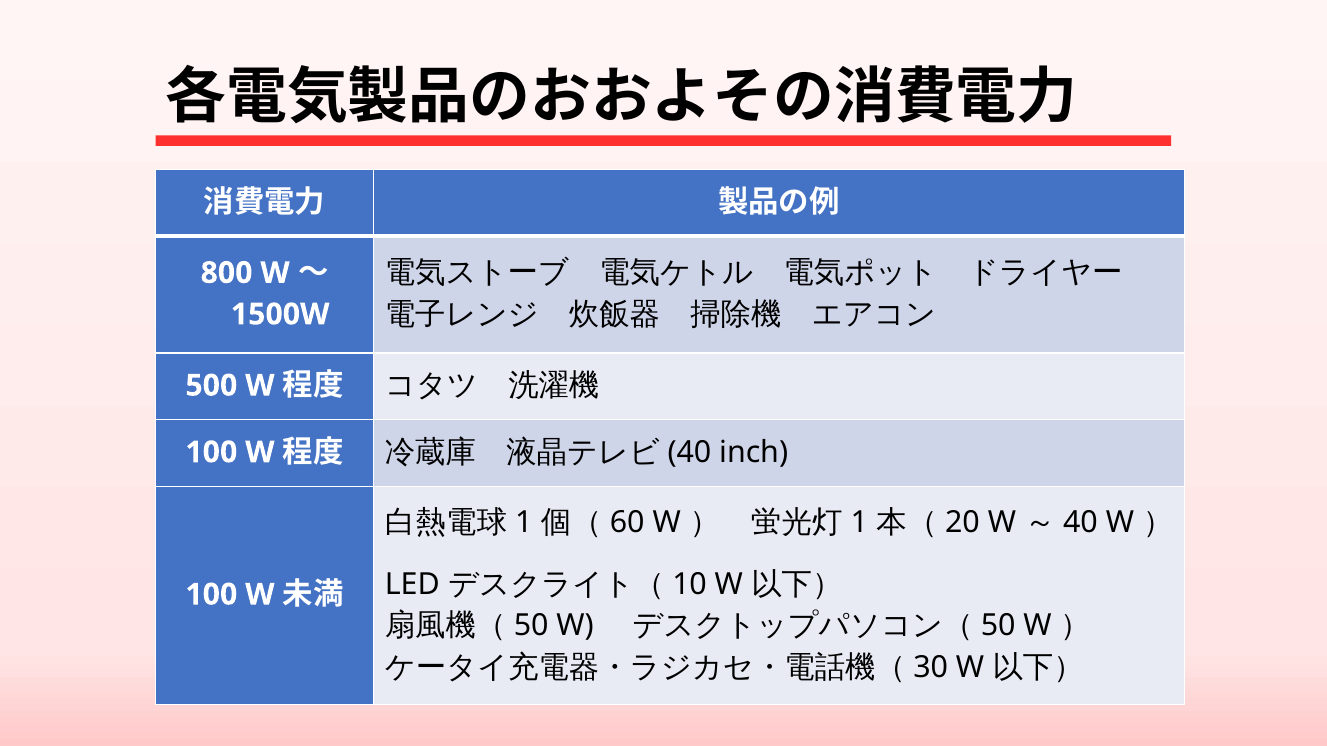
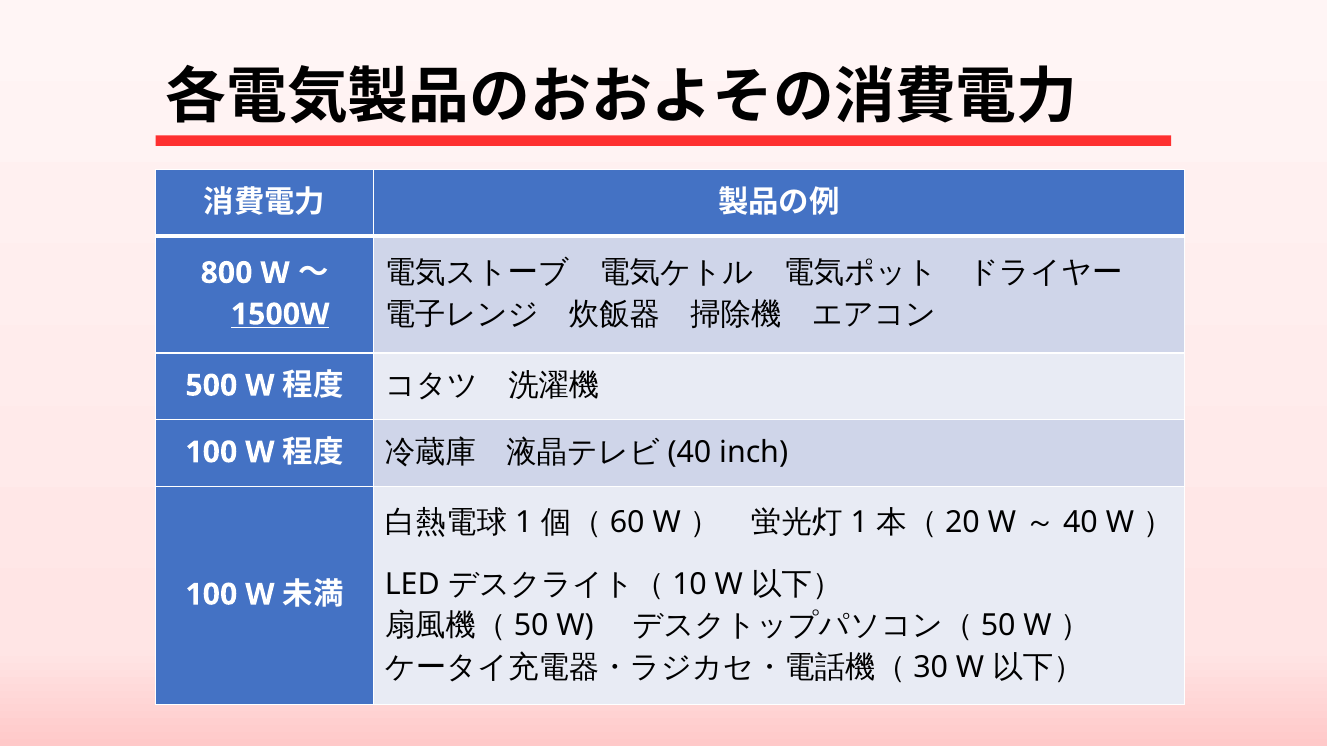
1500W underline: none -> present (280, 315)
